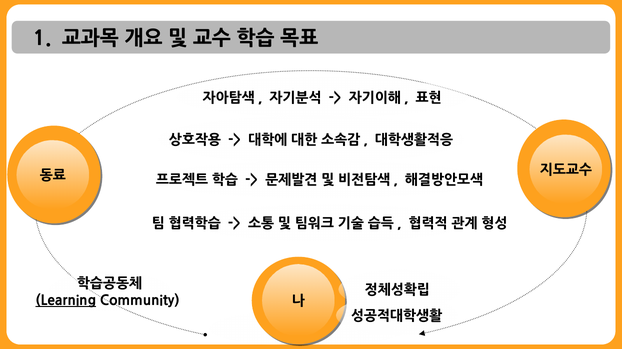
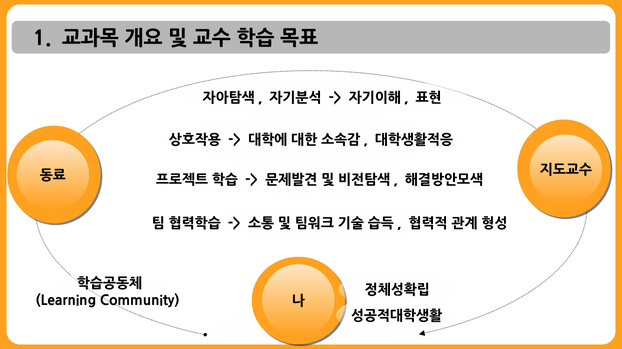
Learning underline: present -> none (66, 301)
